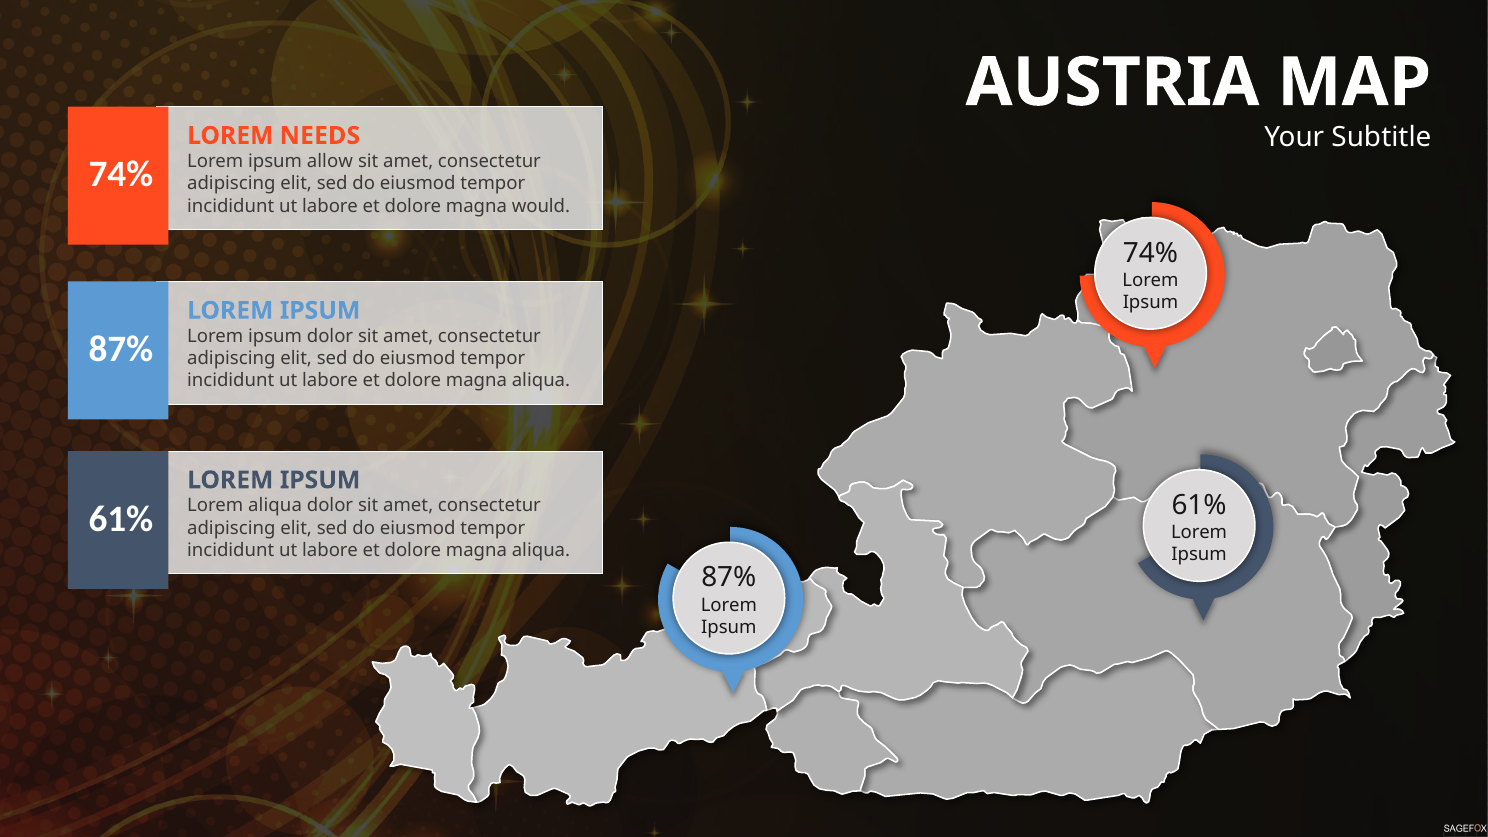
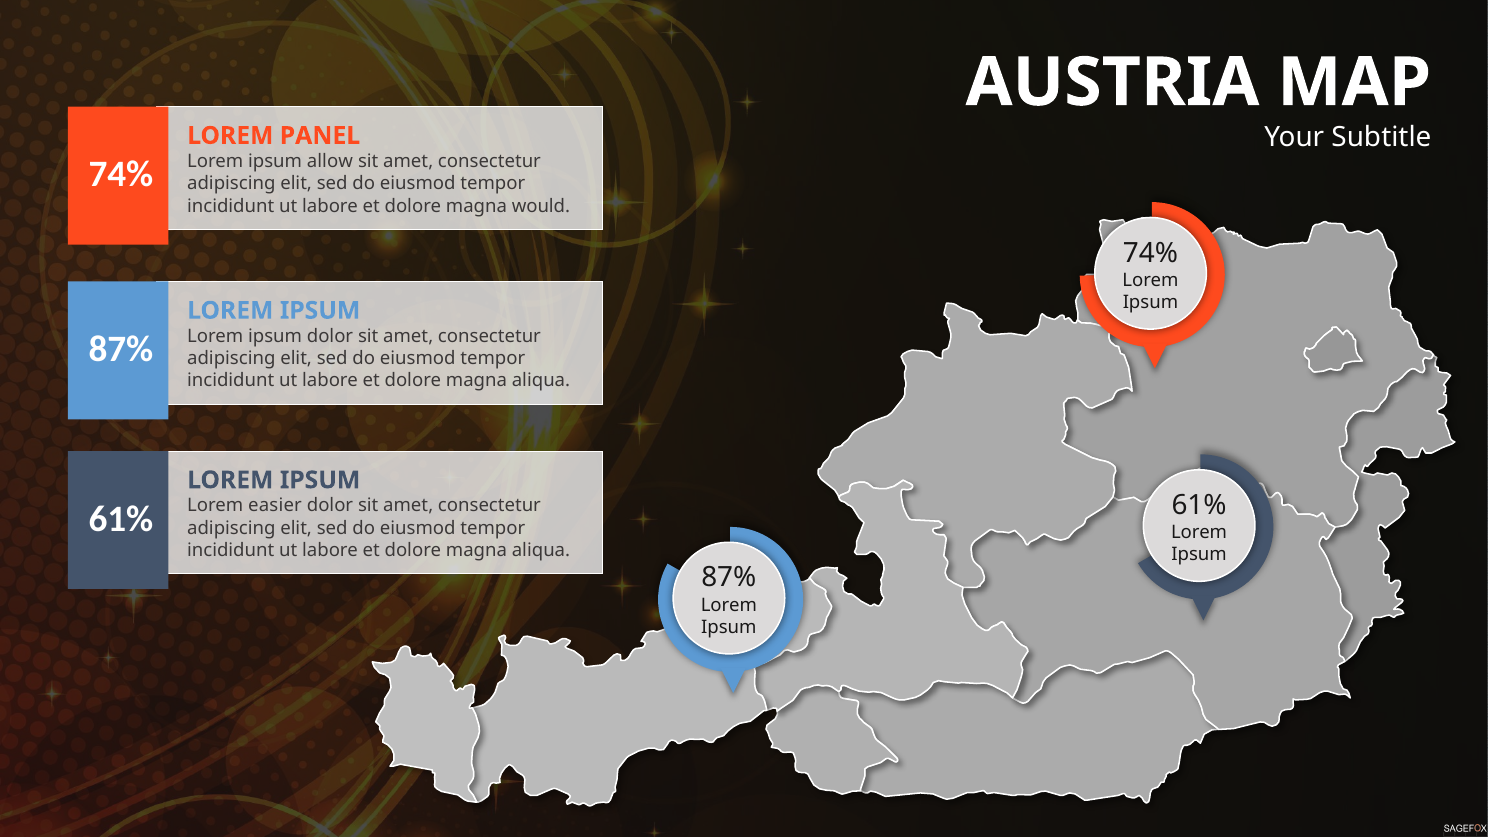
NEEDS: NEEDS -> PANEL (320, 136)
Lorem aliqua: aliqua -> easier (275, 506)
